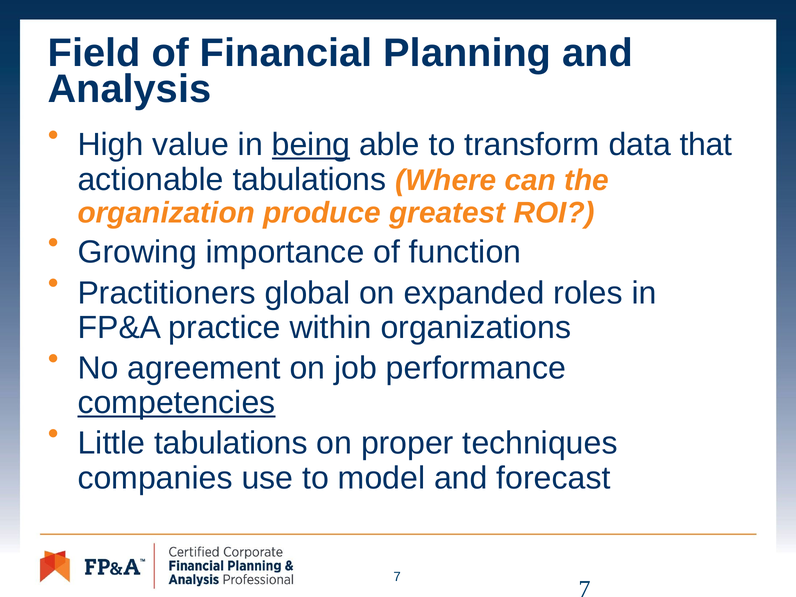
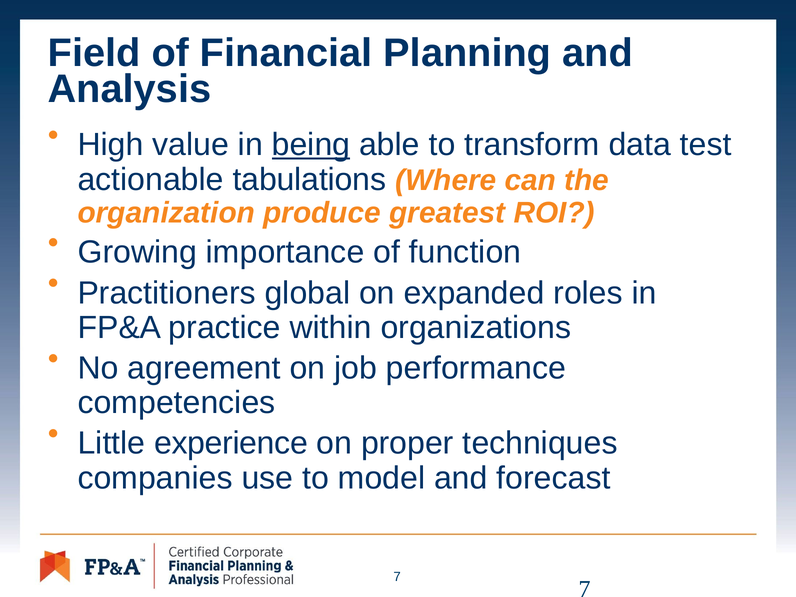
that: that -> test (706, 145)
competencies underline: present -> none (177, 403)
Little tabulations: tabulations -> experience (231, 443)
